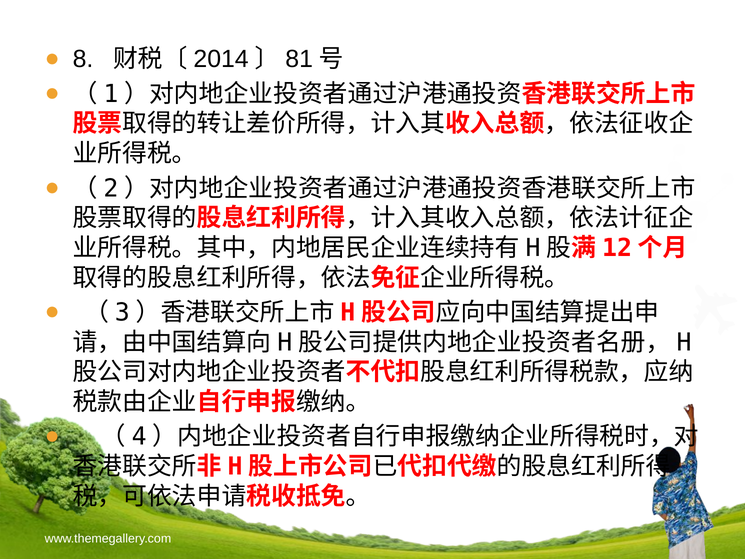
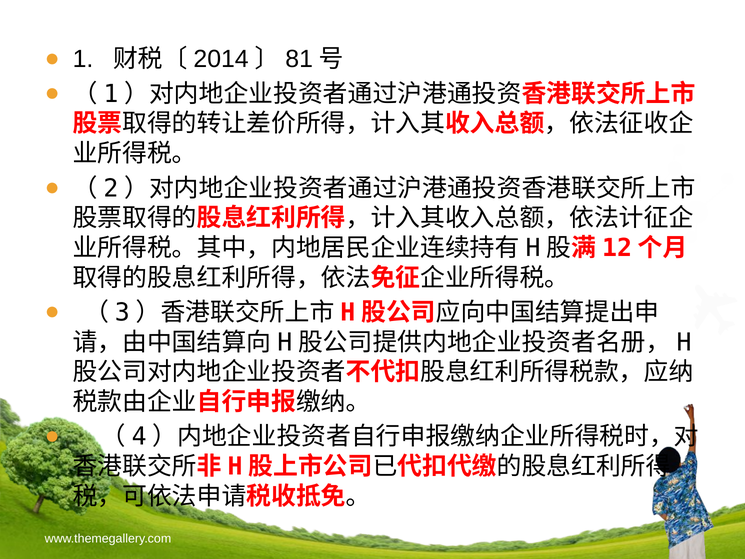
8: 8 -> 1 (83, 59)
